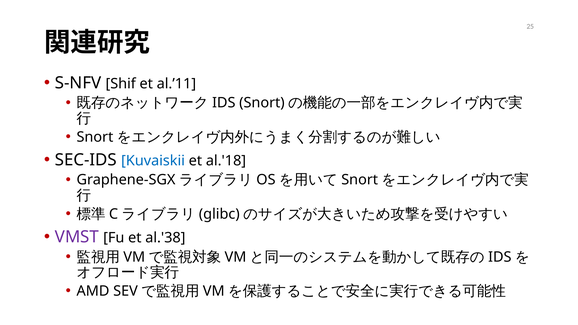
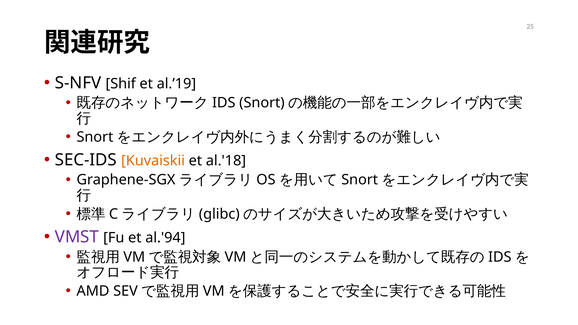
al.’11: al.’11 -> al.’19 (176, 84)
Kuvaiskii colour: blue -> orange (153, 161)
al.'38: al.'38 -> al.'94 (165, 238)
